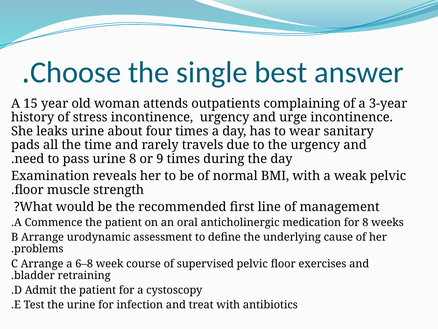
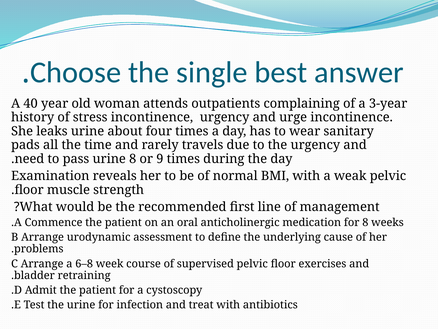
15: 15 -> 40 (31, 103)
